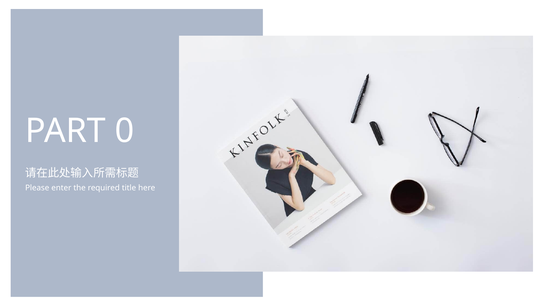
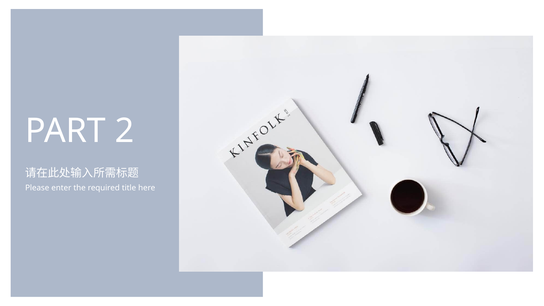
0: 0 -> 2 (124, 131)
